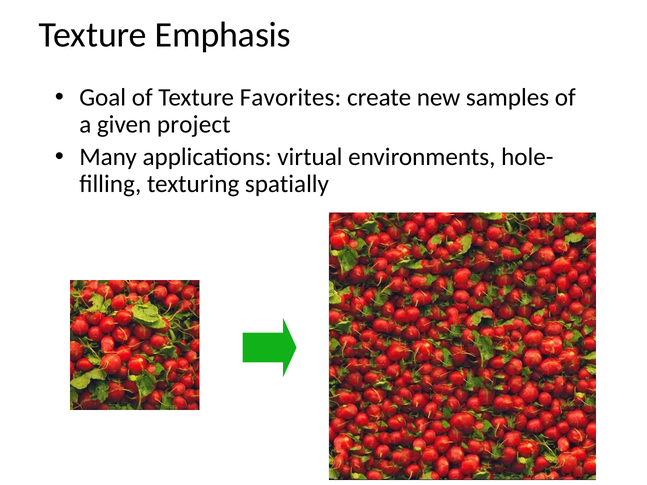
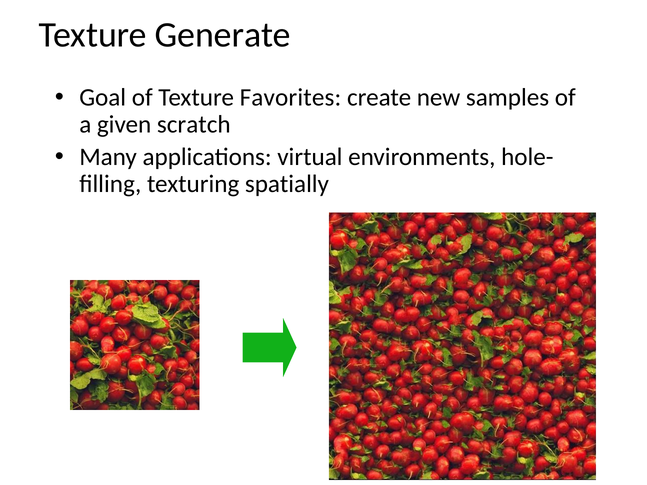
Emphasis: Emphasis -> Generate (223, 35)
project: project -> scratch (194, 125)
